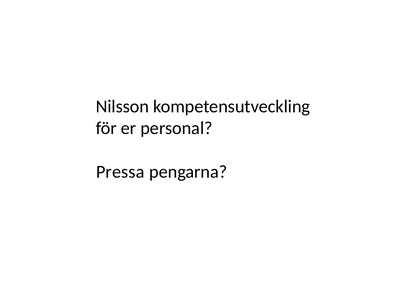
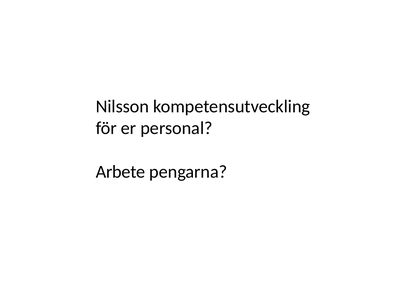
Pressa: Pressa -> Arbete (121, 172)
